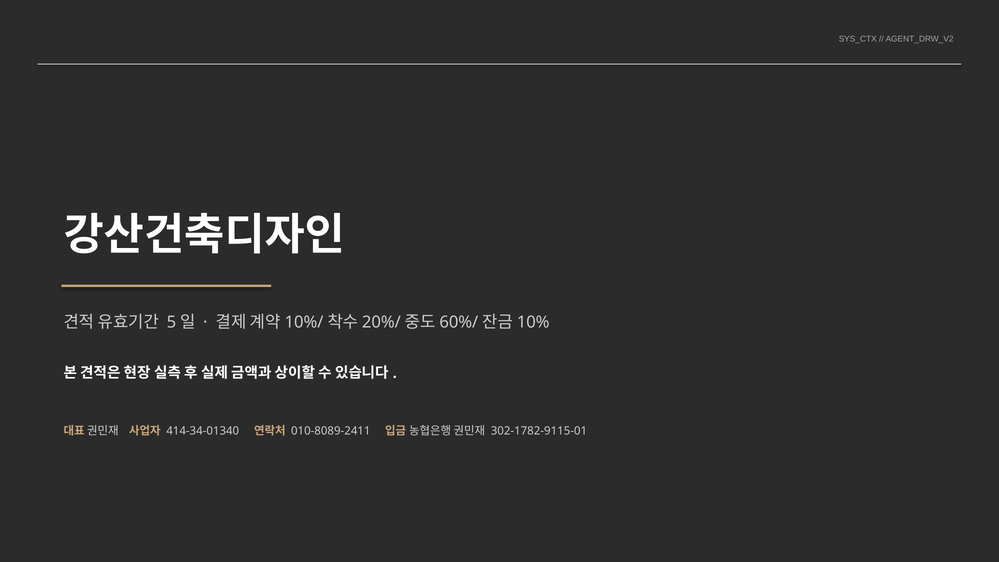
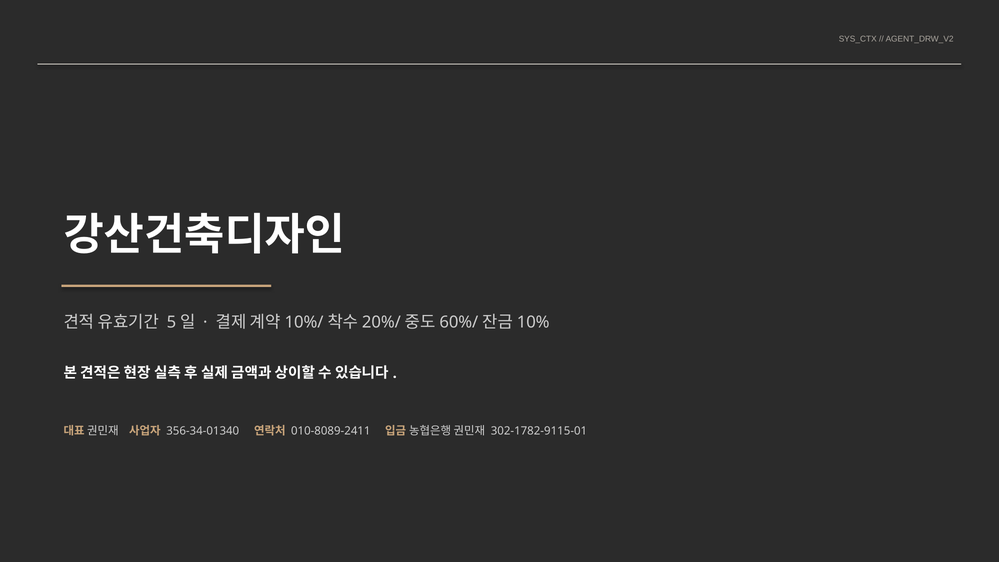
414-34-01340: 414-34-01340 -> 356-34-01340 (203, 431)
